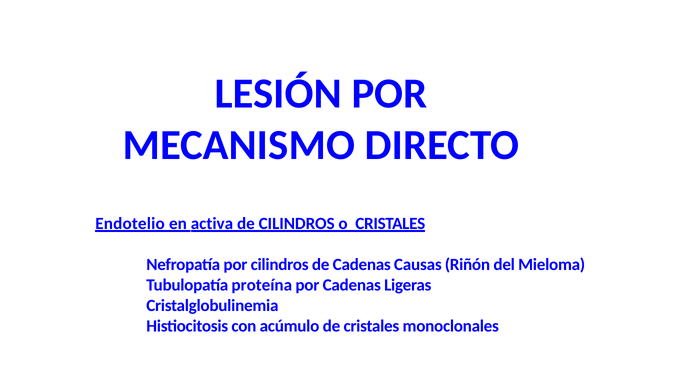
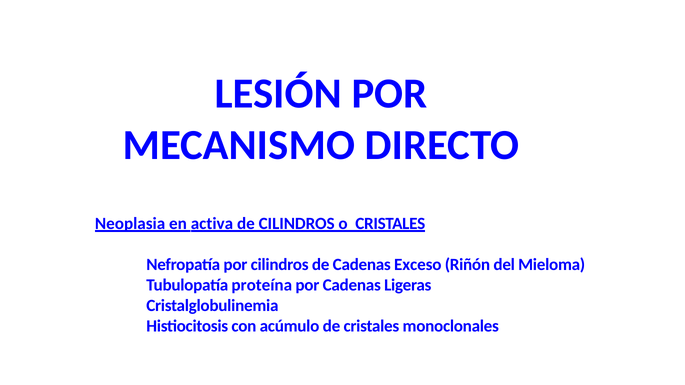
Endotelio: Endotelio -> Neoplasia (130, 224)
Causas: Causas -> Exceso (418, 265)
